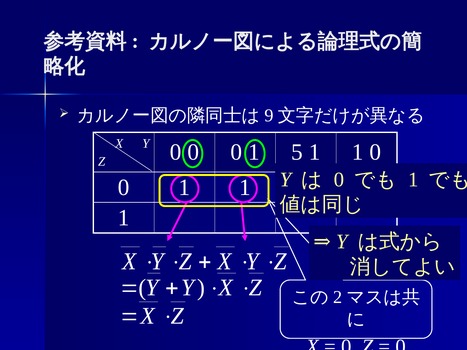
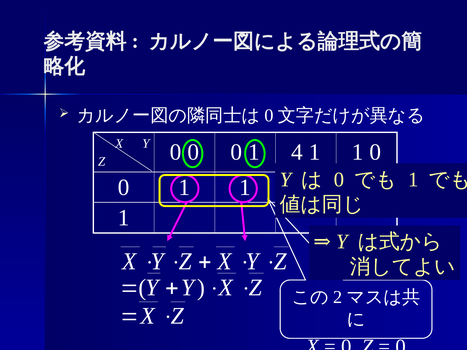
9: 9 -> 0 (269, 116)
5: 5 -> 4 (297, 152)
